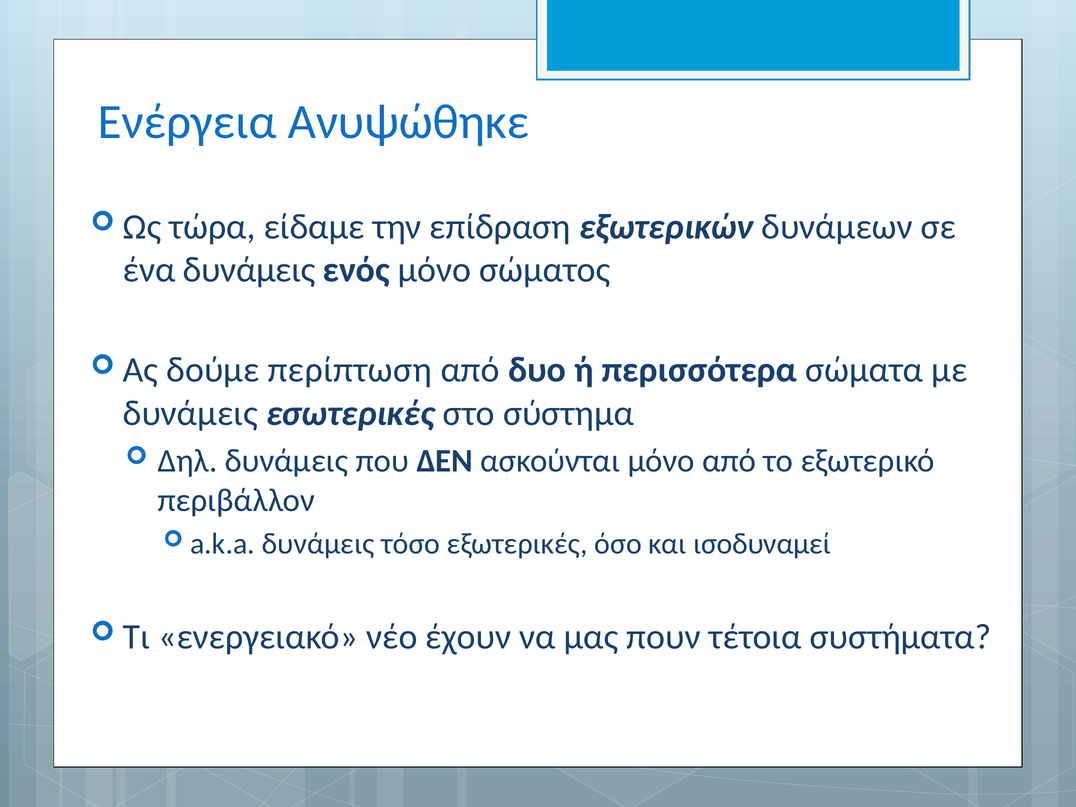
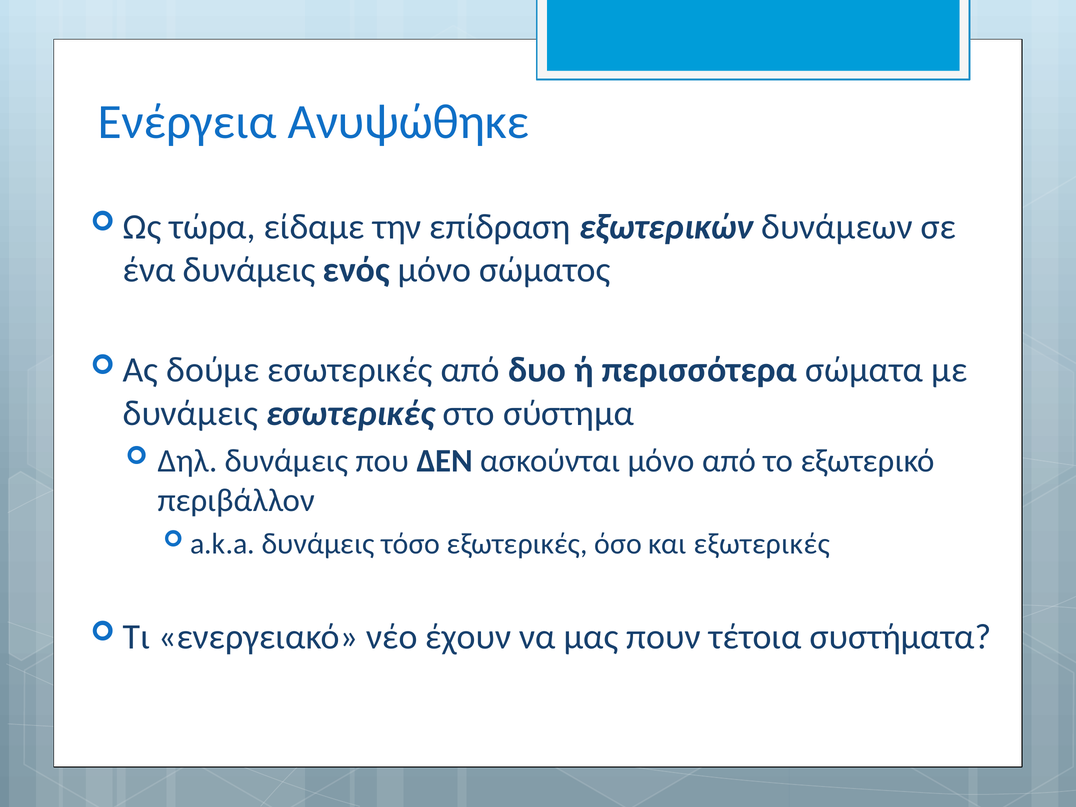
δούμε περίπτωση: περίπτωση -> εσωτερικές (350, 370)
και ισοδυναμεί: ισοδυναμεί -> εξωτερικές (762, 544)
